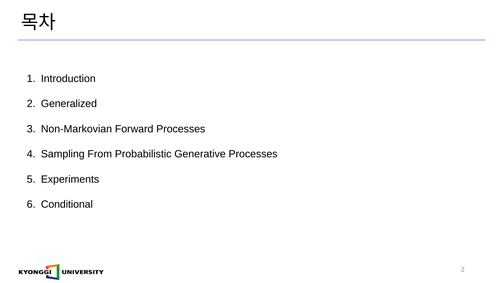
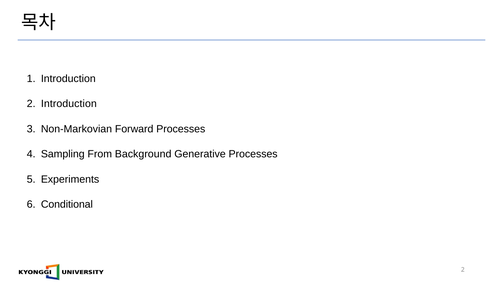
2 Generalized: Generalized -> Introduction (69, 104)
Probabilistic: Probabilistic -> Background (143, 154)
